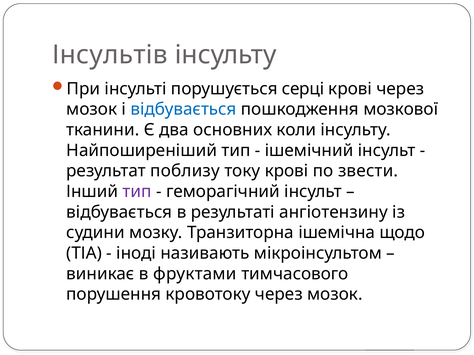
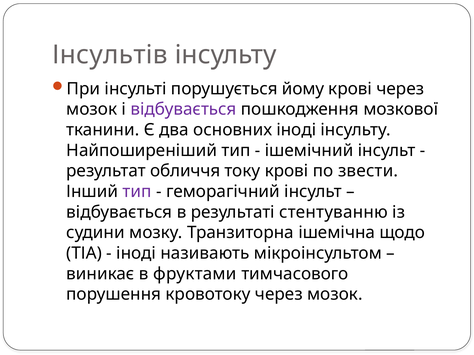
серці: серці -> йому (303, 89)
відбувається colour: blue -> purple (183, 109)
основних коли: коли -> іноді (296, 130)
поблизу: поблизу -> обличчя (185, 171)
ангіотензину: ангіотензину -> стентуванню (333, 212)
